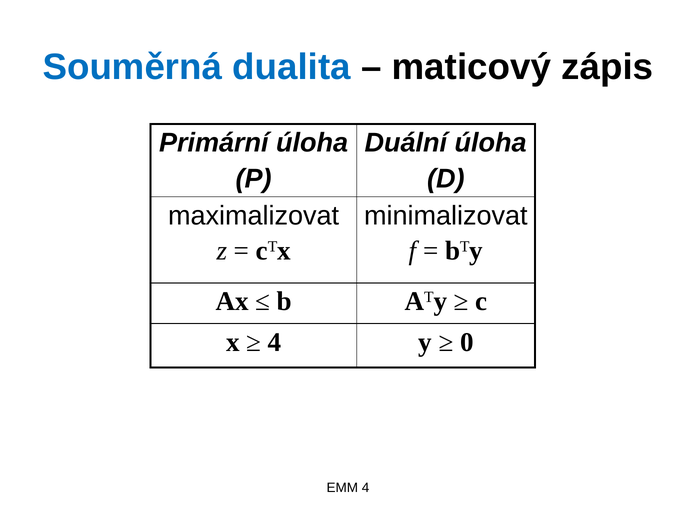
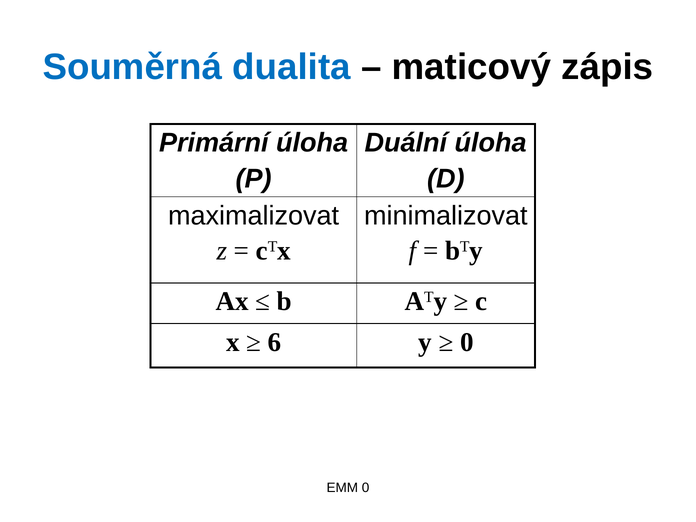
4: 4 -> 6 (275, 342)
EMM 4: 4 -> 0 (366, 488)
